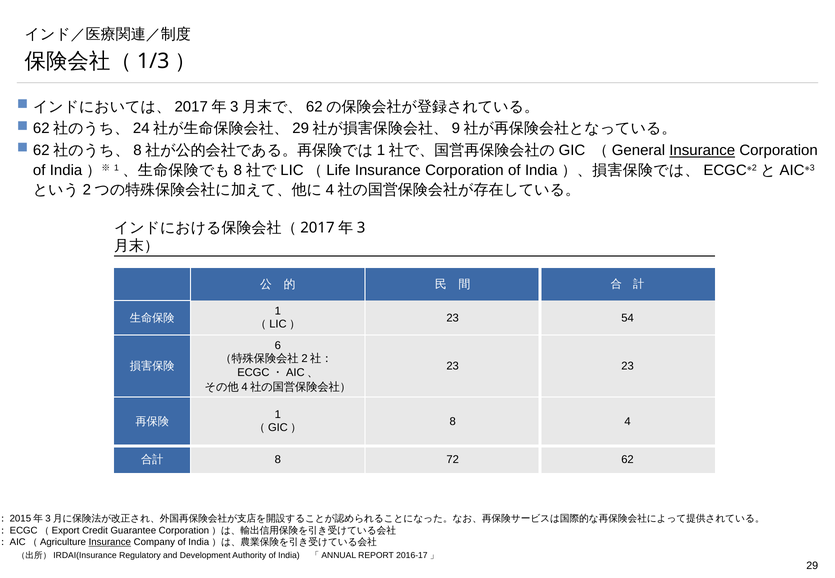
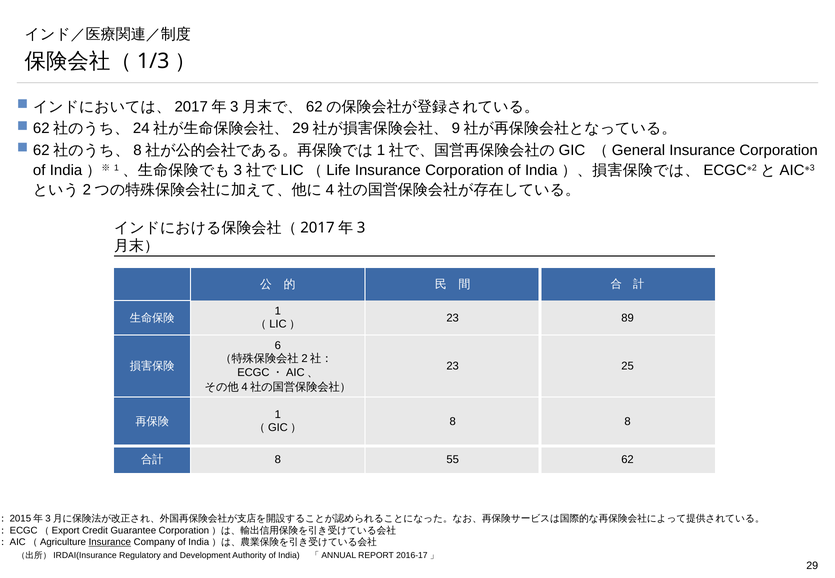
Insurance underline: present -> none (702, 150)
8: 8 -> 3 (238, 170)
54: 54 -> 89 (628, 318)
23 23: 23 -> 25 (628, 366)
8 4: 4 -> 8 (628, 422)
72: 72 -> 55 (453, 460)
